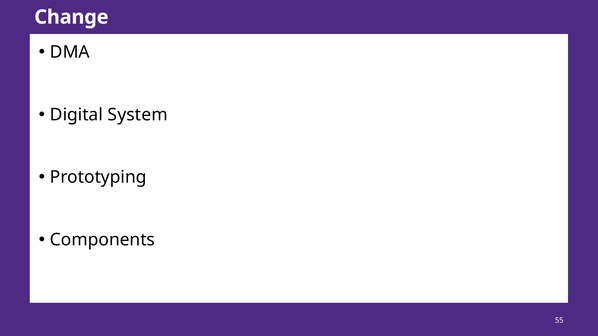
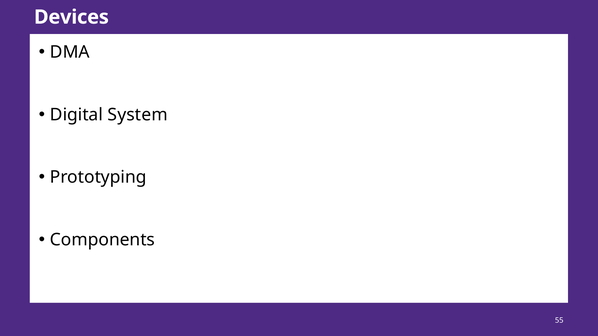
Change: Change -> Devices (71, 17)
